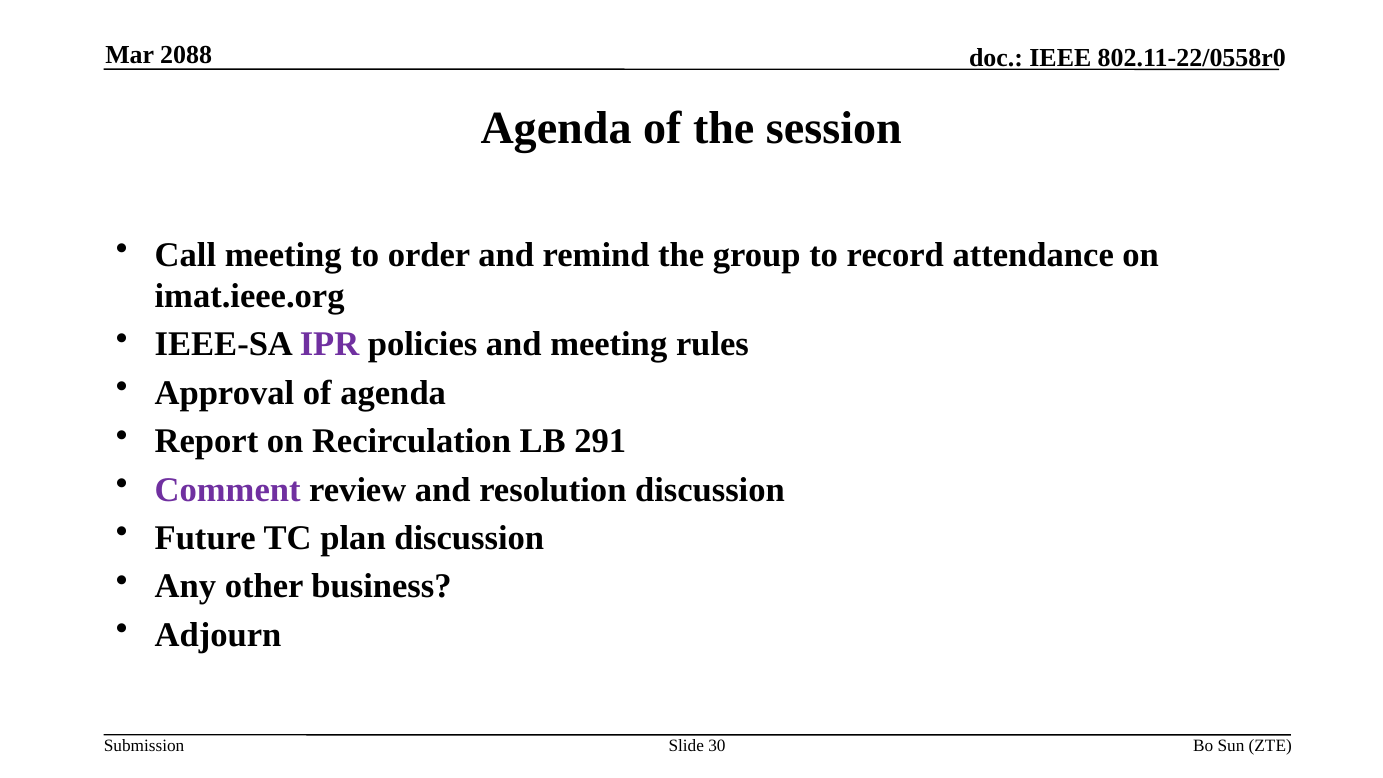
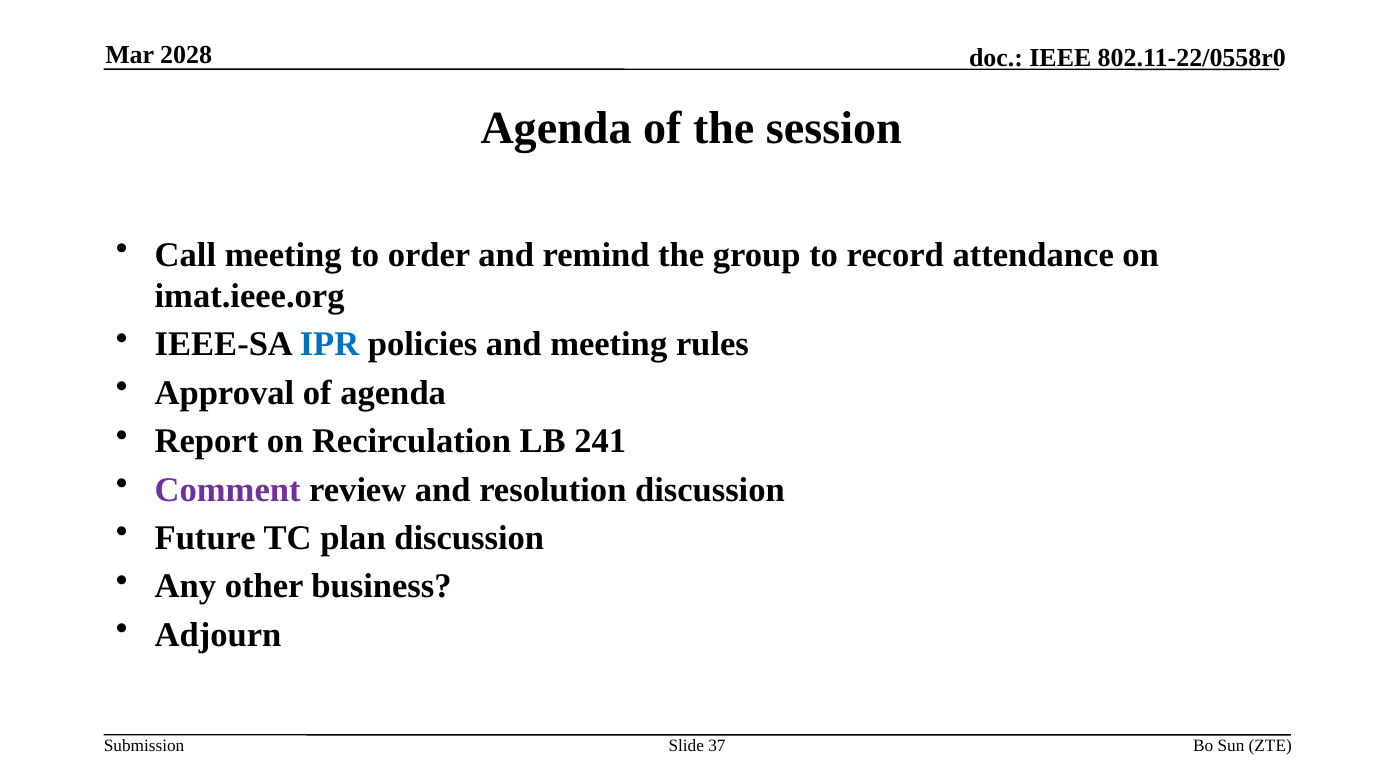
2088: 2088 -> 2028 (186, 55)
IPR colour: purple -> blue (330, 344)
291: 291 -> 241 (600, 441)
30: 30 -> 37 (717, 746)
